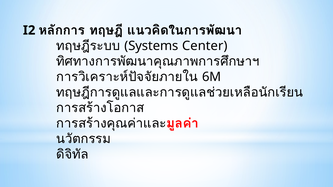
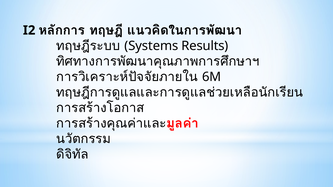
Center: Center -> Results (205, 46)
